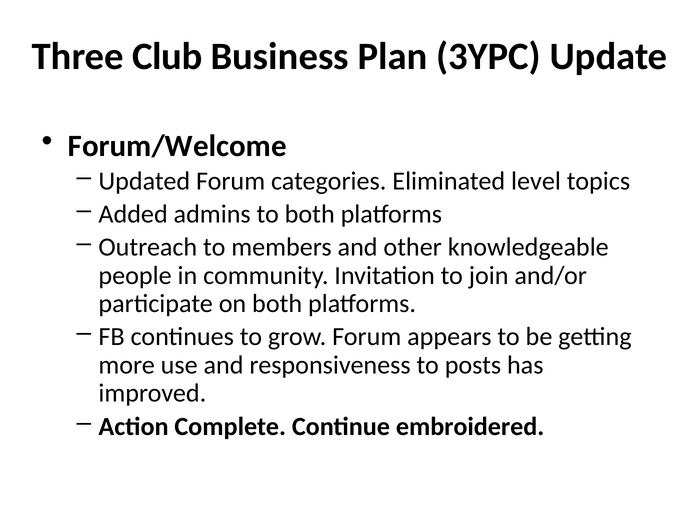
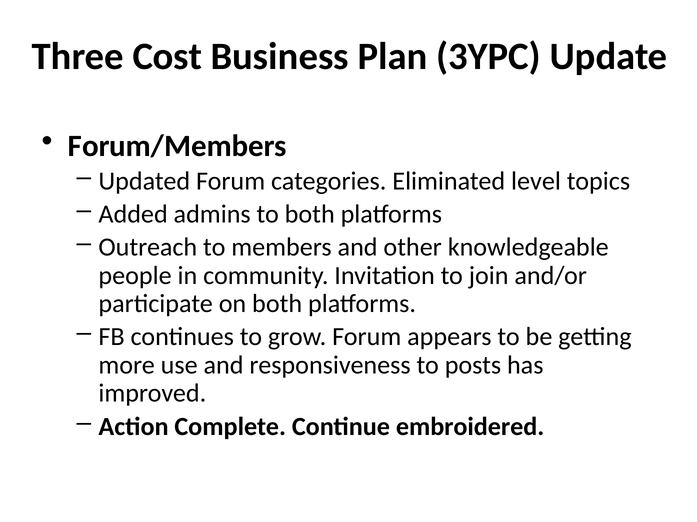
Club: Club -> Cost (167, 57)
Forum/Welcome: Forum/Welcome -> Forum/Members (177, 146)
